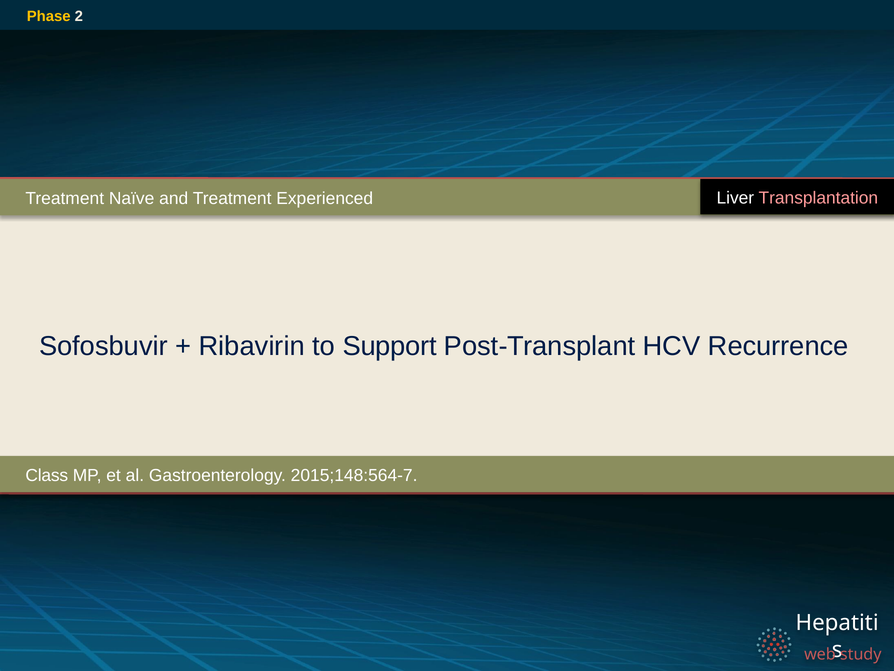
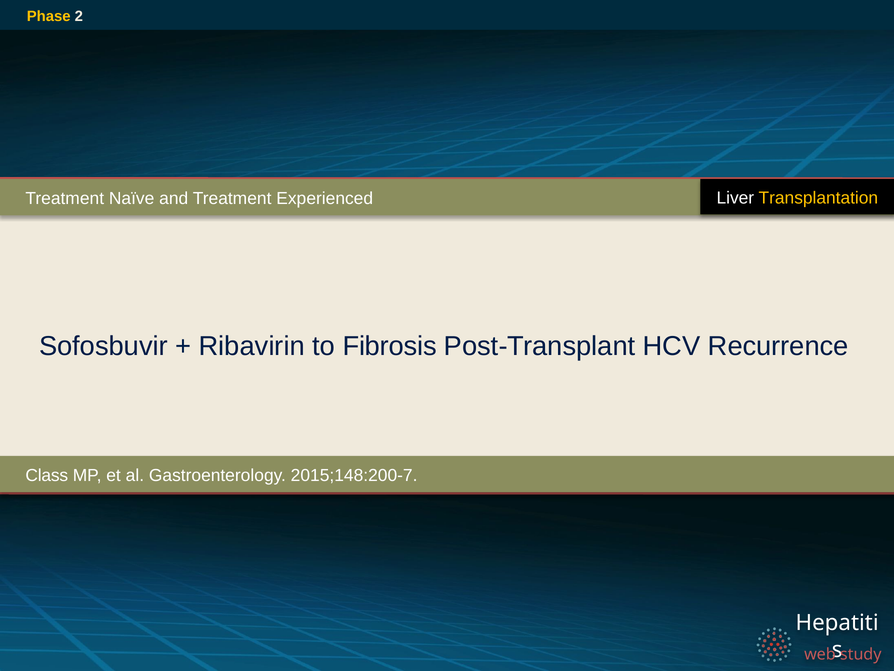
Transplantation colour: pink -> yellow (818, 198)
Support: Support -> Fibrosis (390, 346)
2015;148:564-7: 2015;148:564-7 -> 2015;148:200-7 (354, 475)
